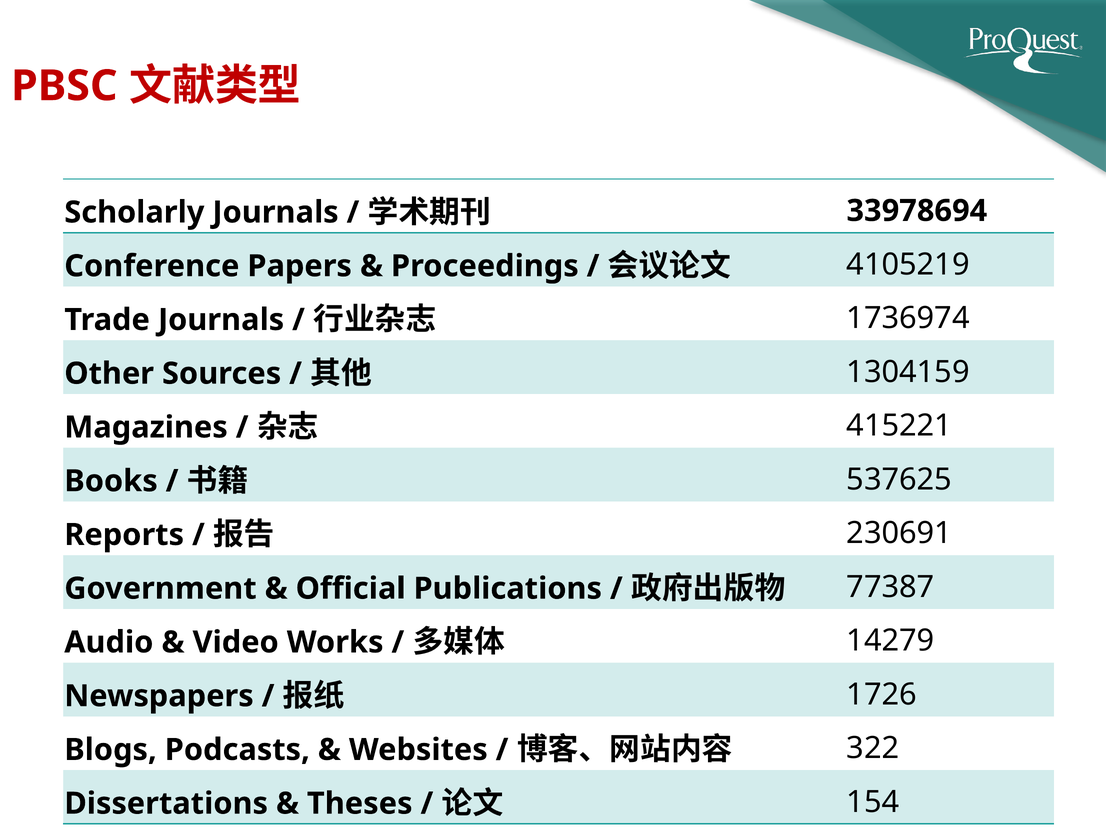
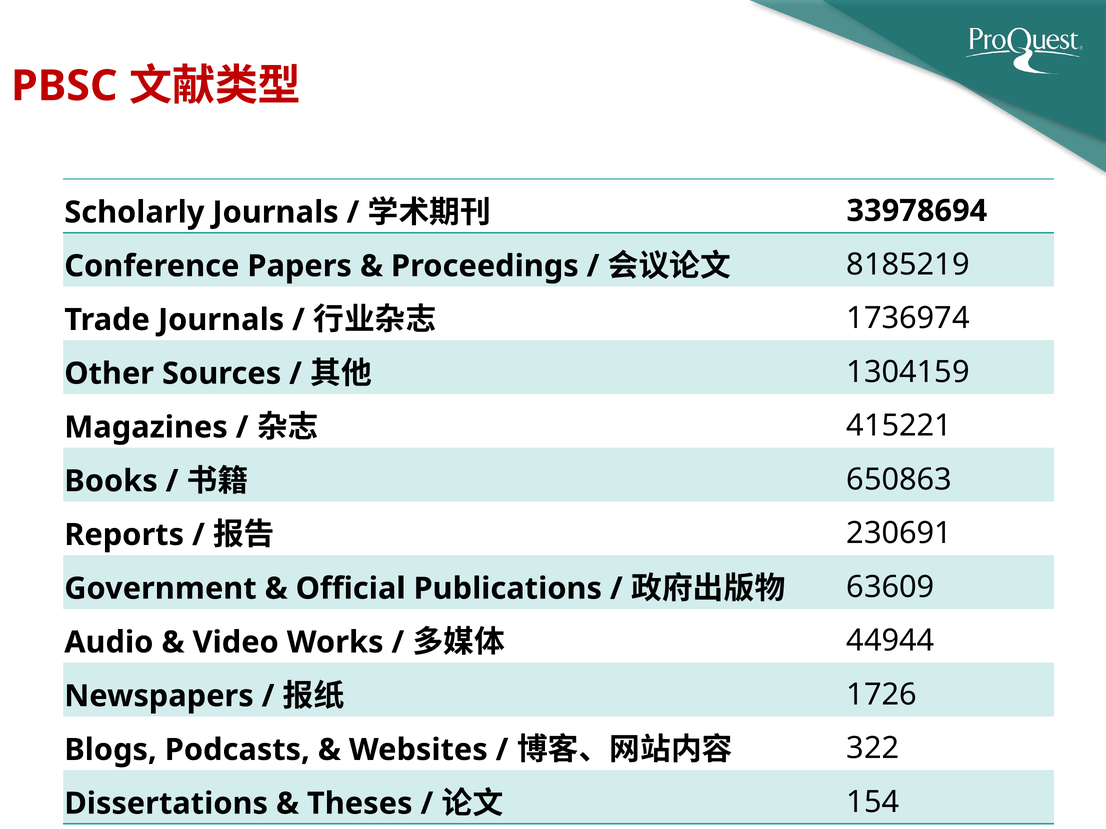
4105219: 4105219 -> 8185219 (908, 265)
537625: 537625 -> 650863 (899, 480)
77387: 77387 -> 63609 (890, 587)
14279: 14279 -> 44944 (890, 641)
